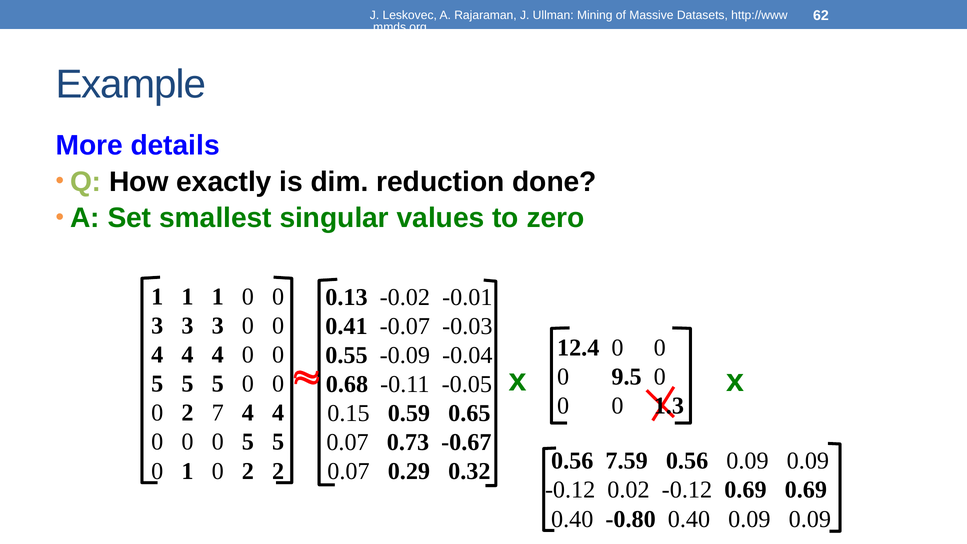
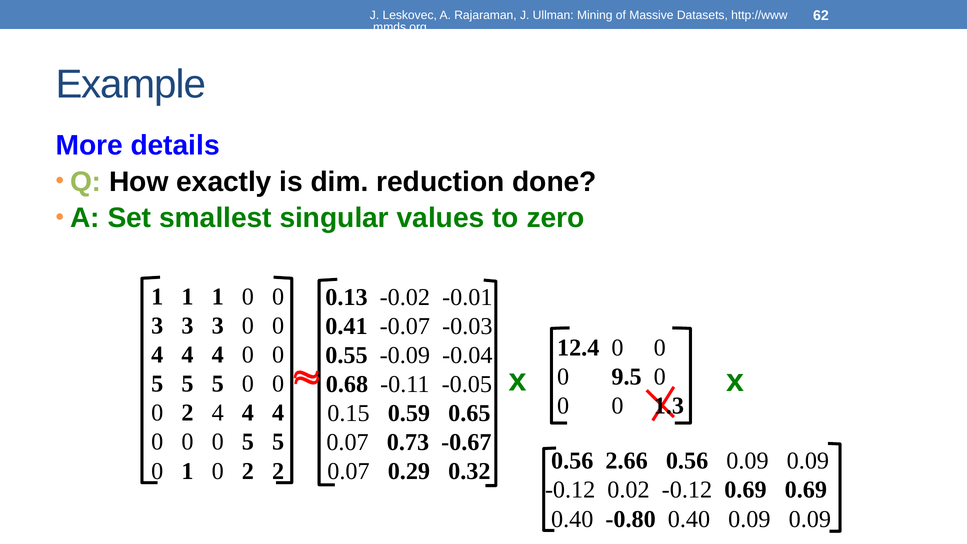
2 7: 7 -> 4 (218, 413)
7.59: 7.59 -> 2.66 (627, 461)
